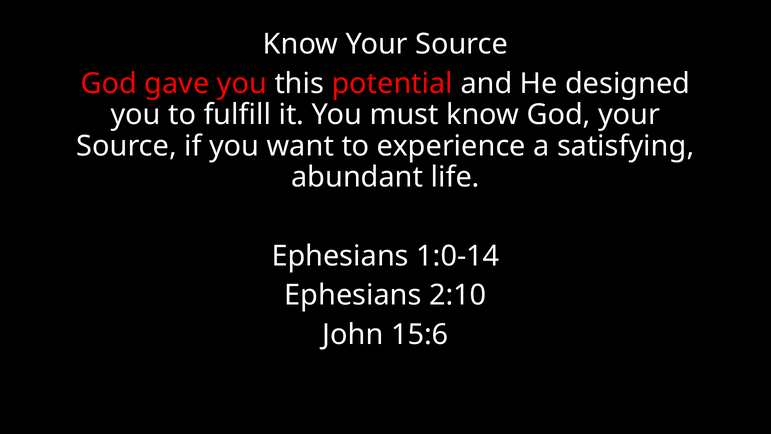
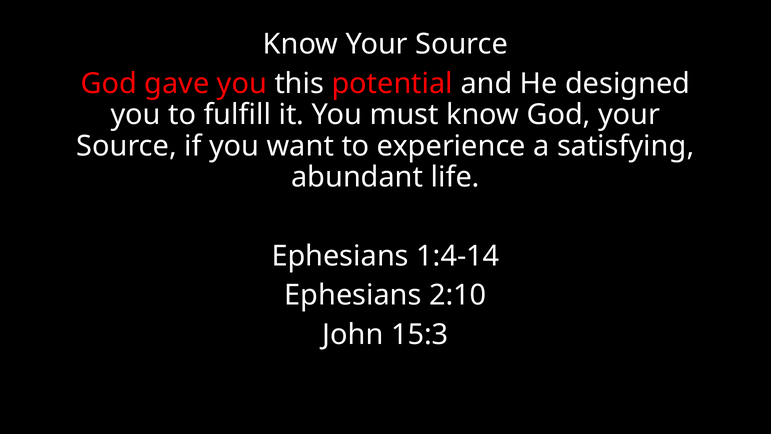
1:0-14: 1:0-14 -> 1:4-14 (458, 256)
15:6: 15:6 -> 15:3 (420, 334)
